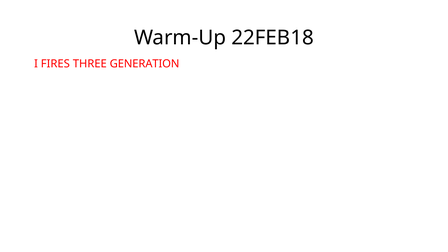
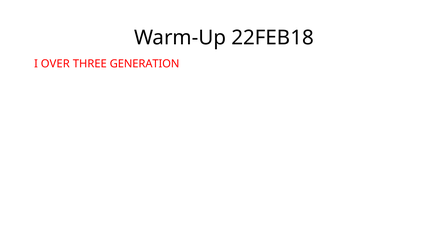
FIRES: FIRES -> OVER (55, 64)
